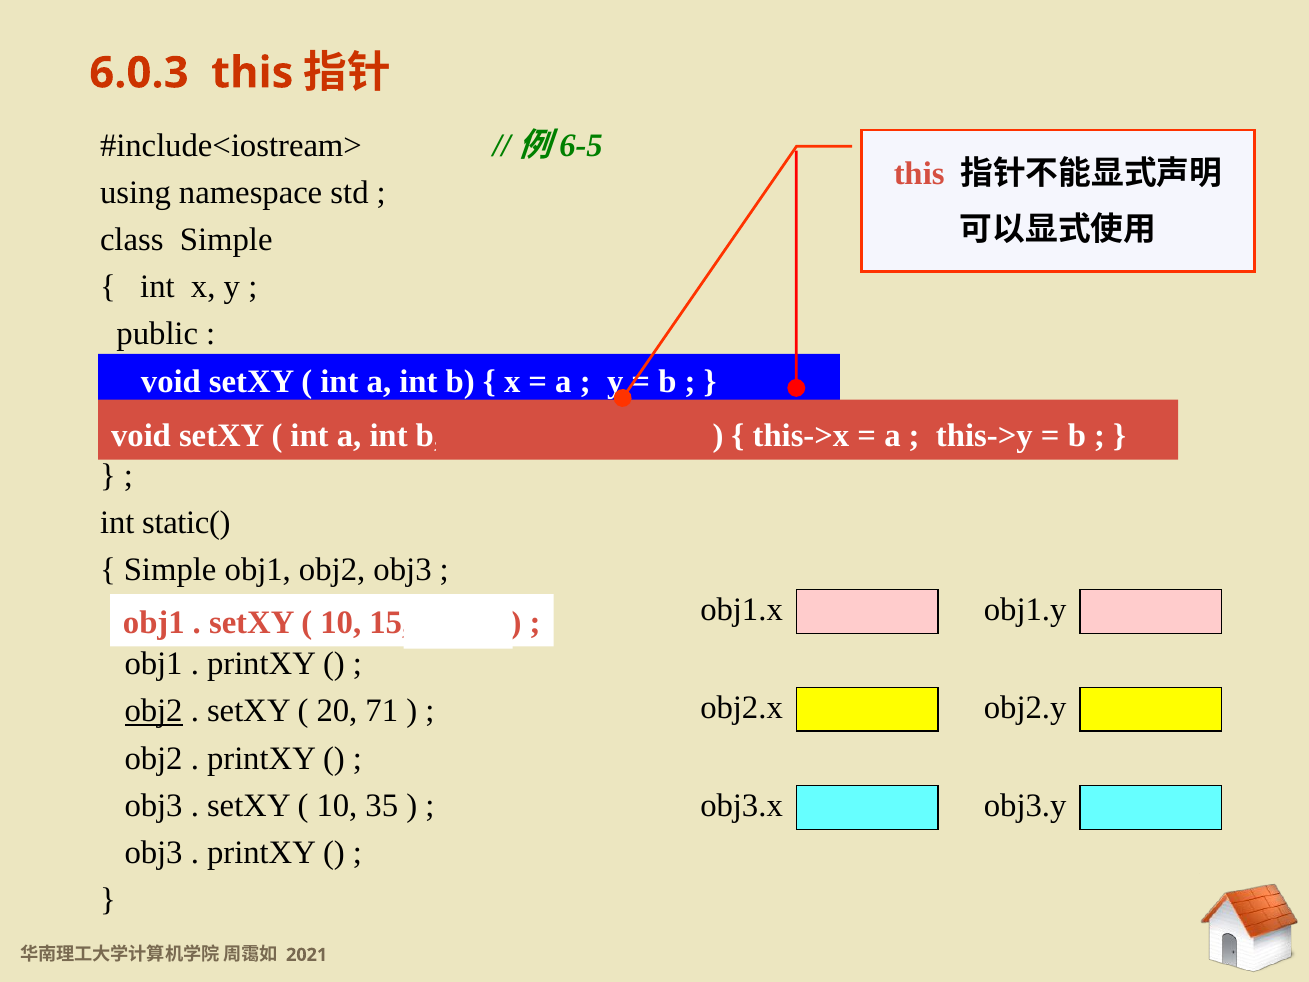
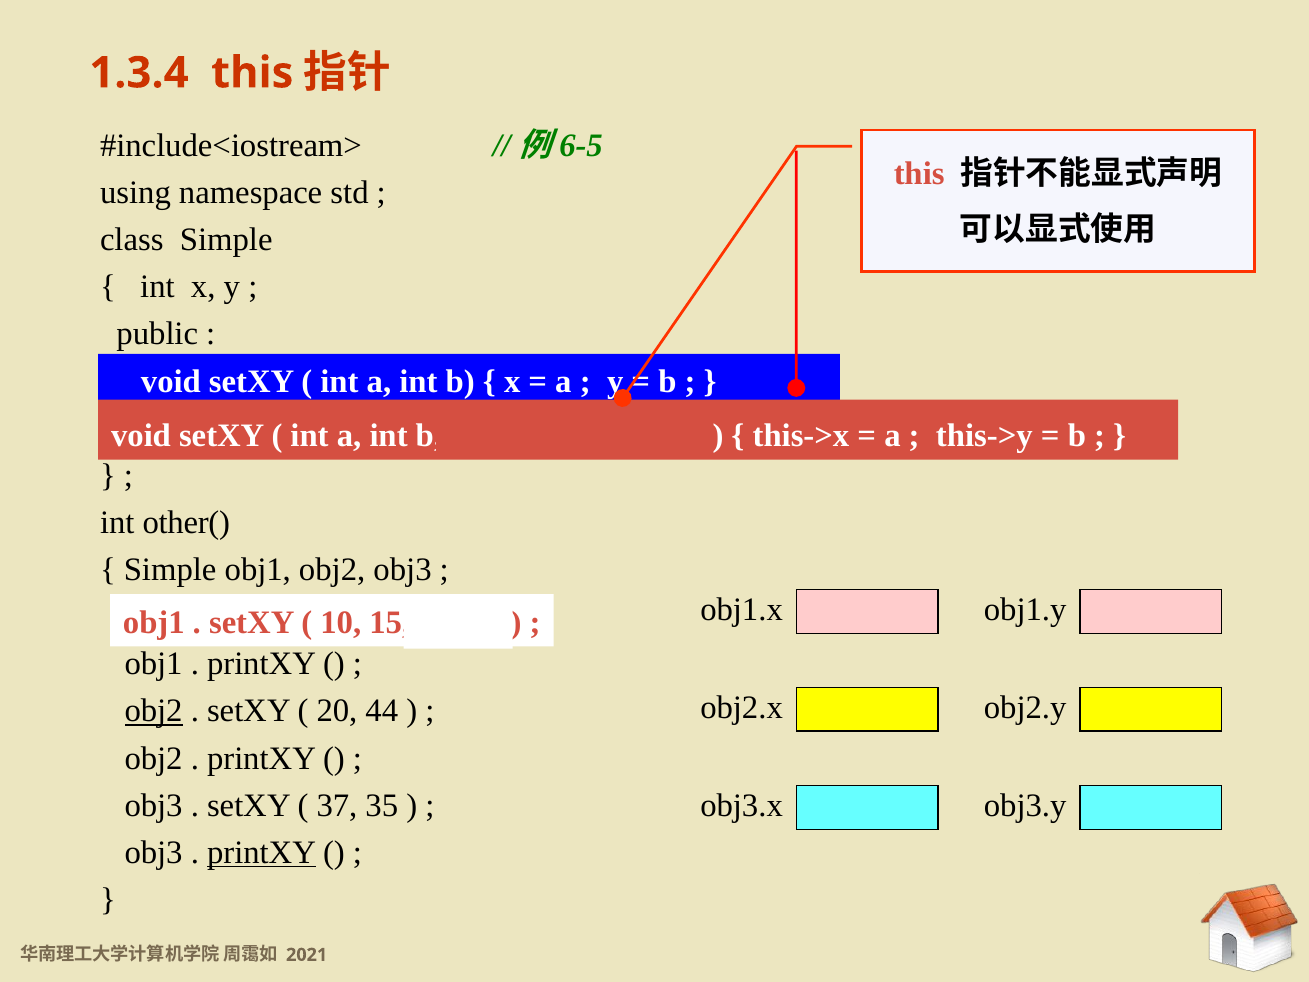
6.0.3: 6.0.3 -> 1.3.4 (139, 73)
static(: static( -> other( (186, 522)
71: 71 -> 44 (382, 711)
10: 10 -> 37 (337, 805)
printXY underline: none -> present (262, 852)
